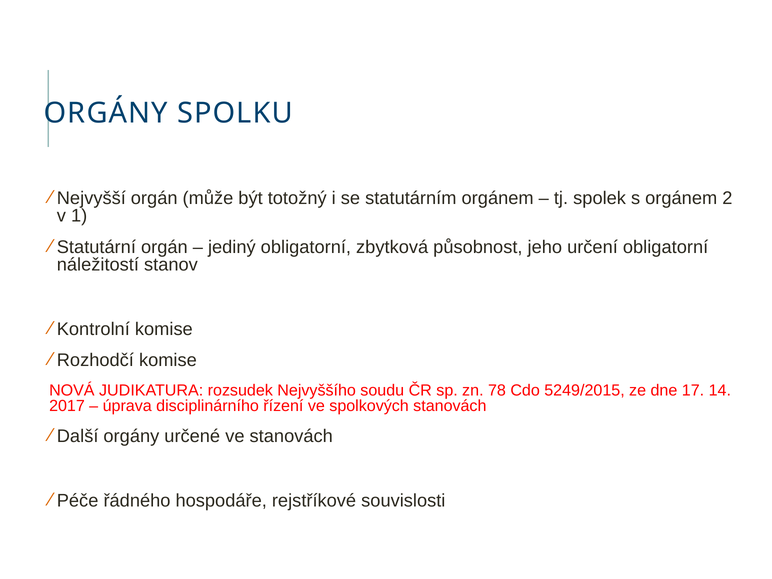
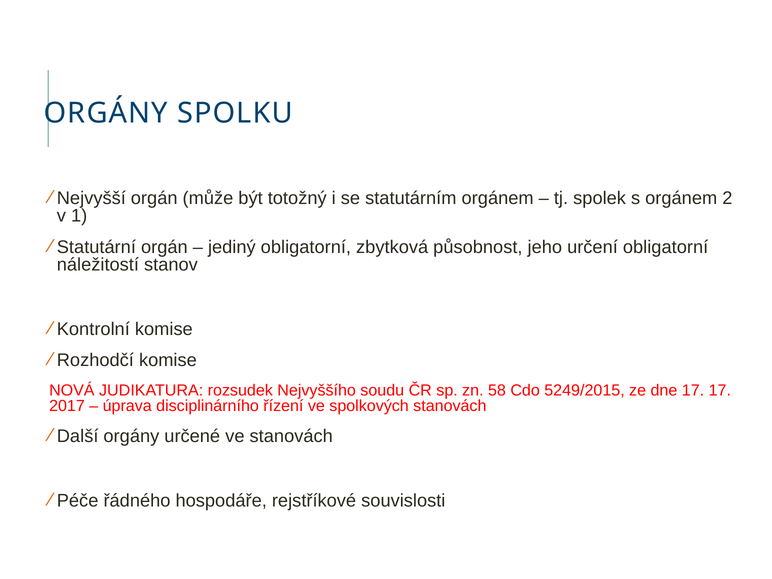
78: 78 -> 58 (497, 391)
17 14: 14 -> 17 (720, 391)
